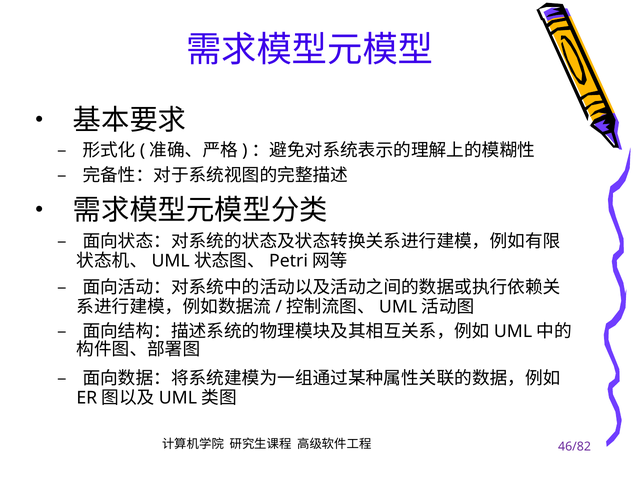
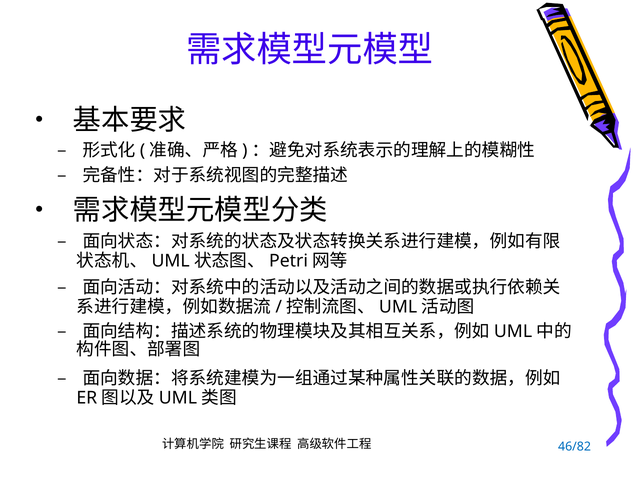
46/82 colour: purple -> blue (575, 447)
